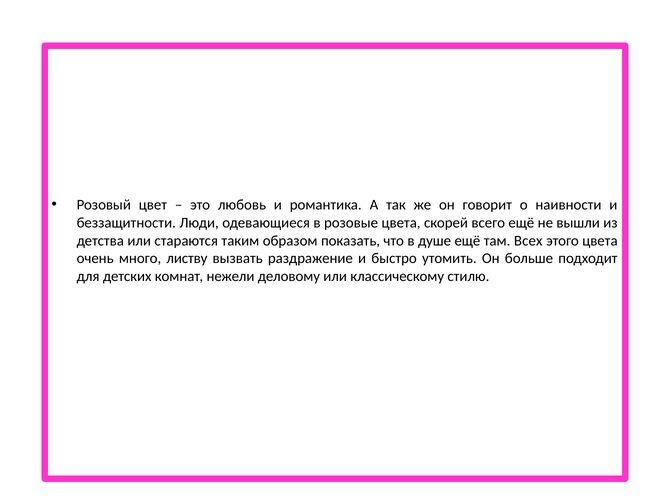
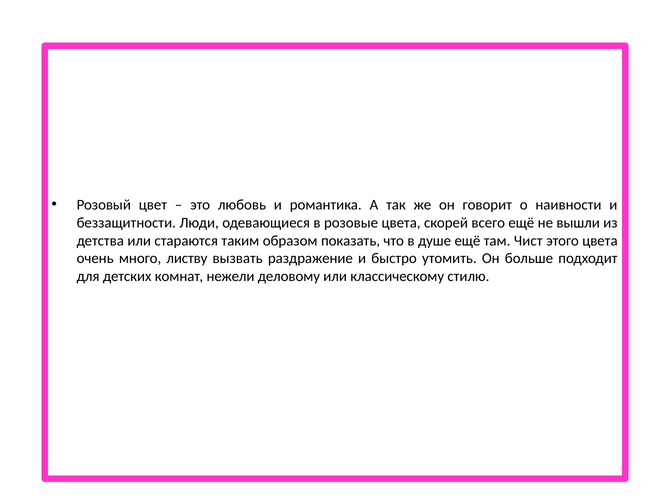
Всех: Всех -> Чист (528, 240)
